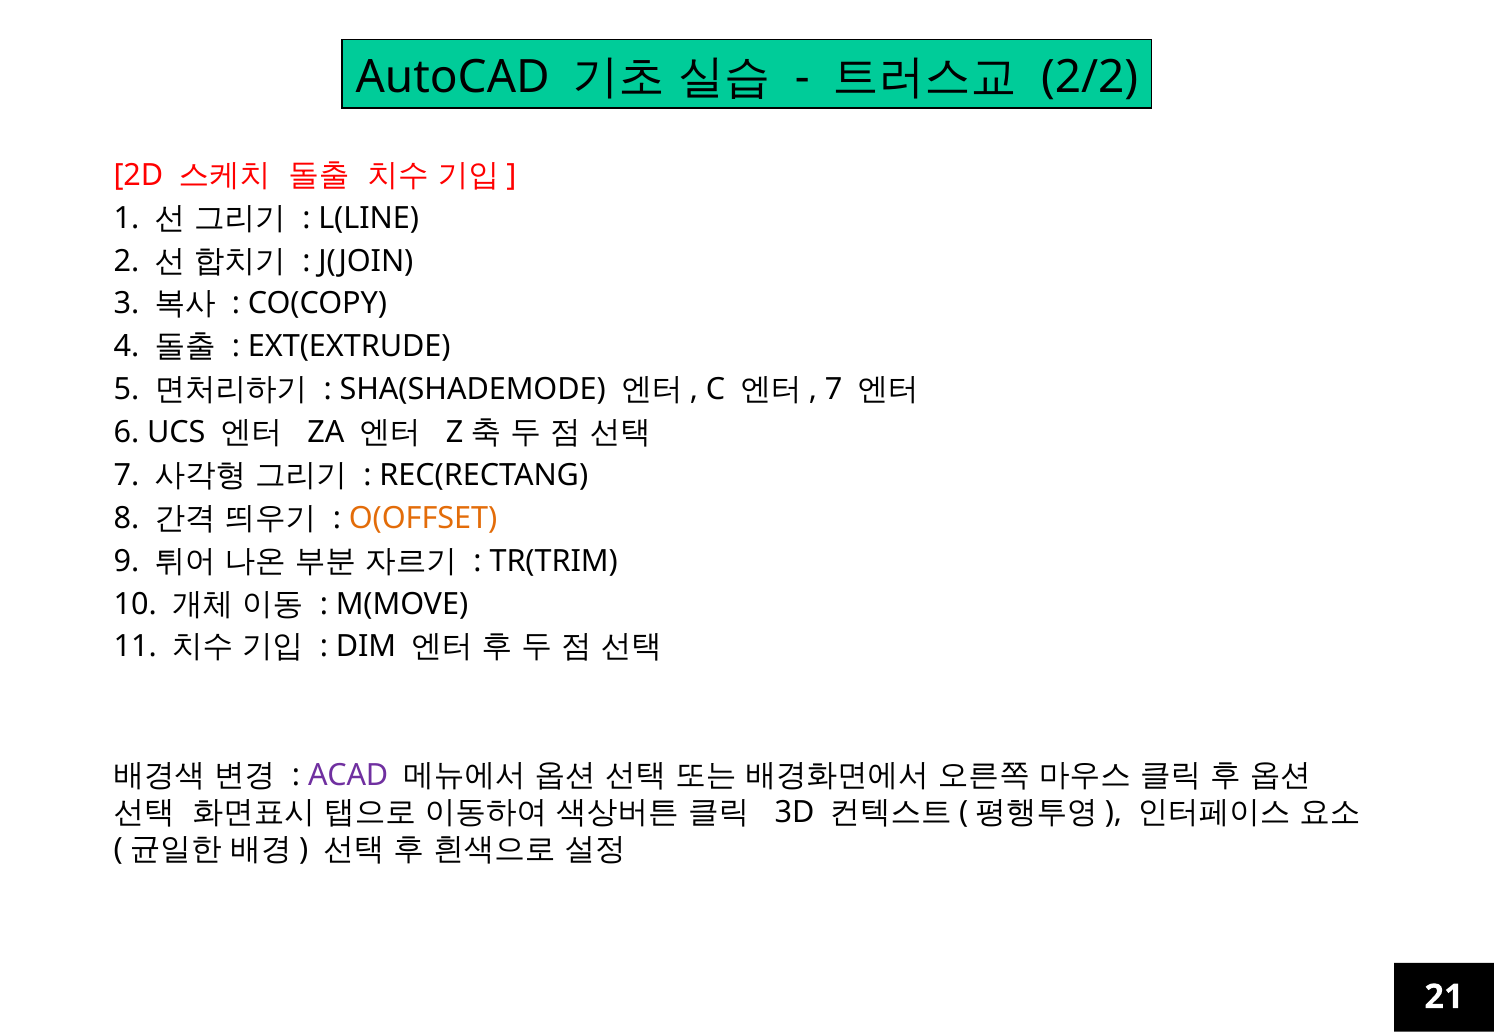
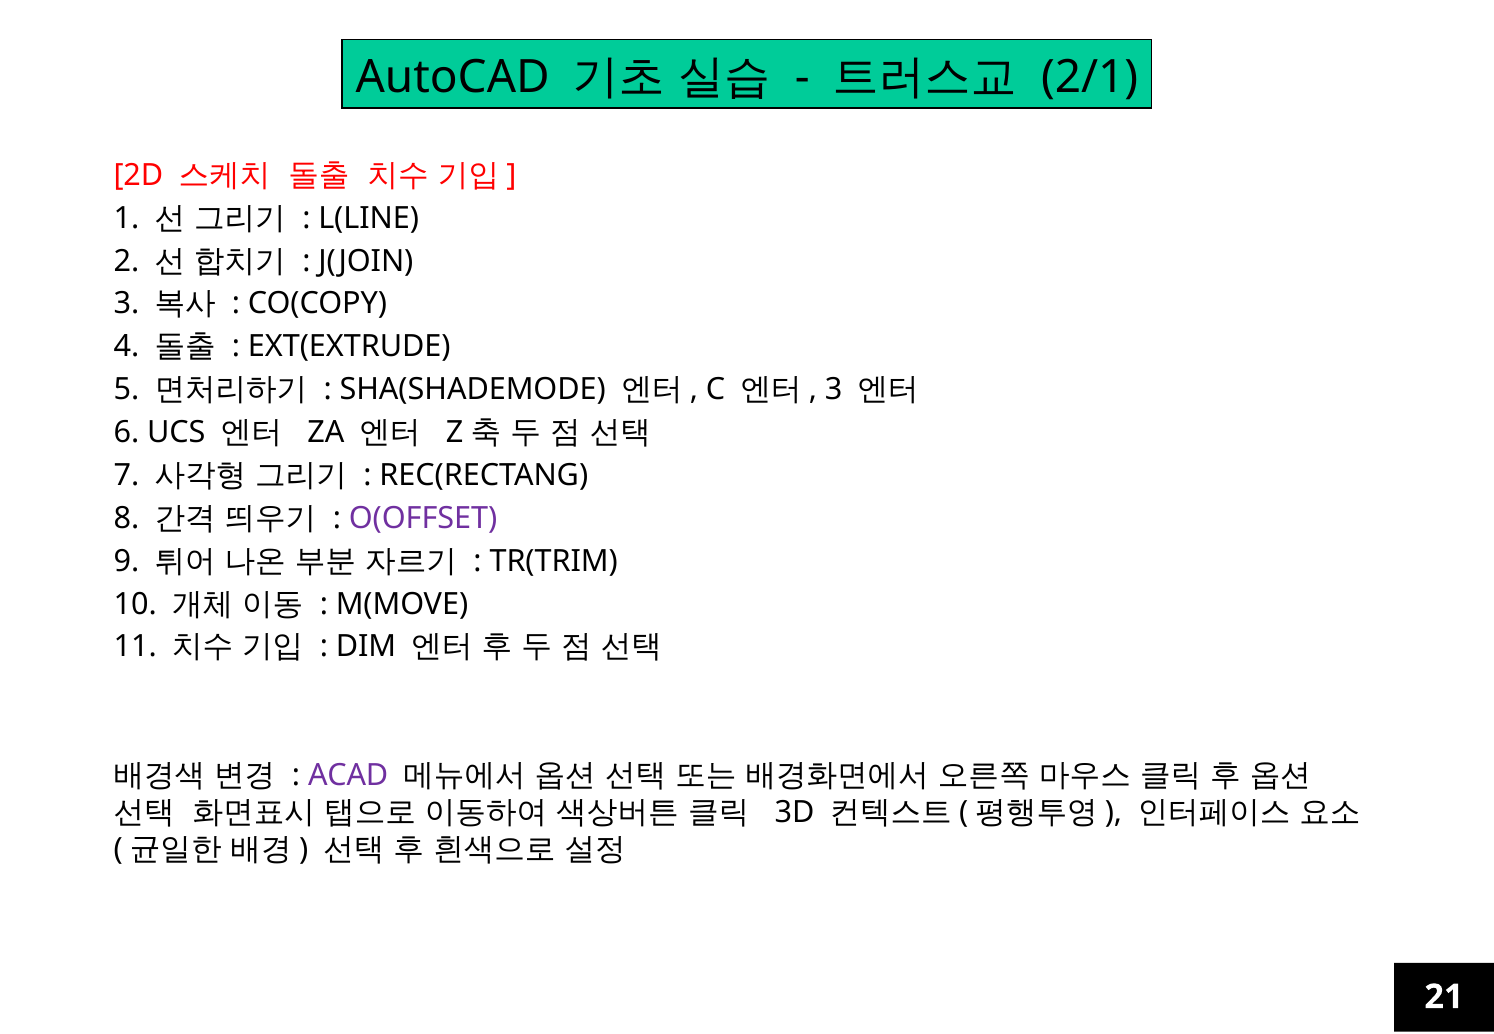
2/2: 2/2 -> 2/1 (1090, 77)
7: 7 -> 3 (834, 390)
O(OFFSET colour: orange -> purple (423, 518)
